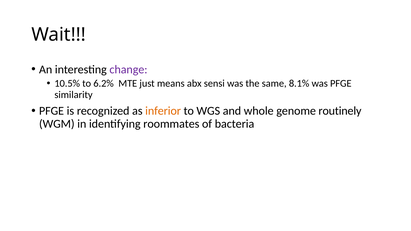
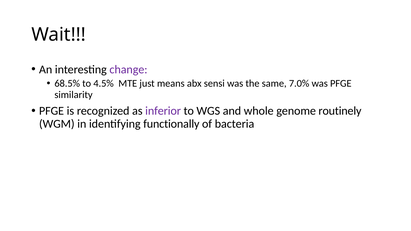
10.5%: 10.5% -> 68.5% (67, 84)
6.2%: 6.2% -> 4.5% (104, 84)
8.1%: 8.1% -> 7.0% (299, 84)
inferior colour: orange -> purple (163, 111)
roommates: roommates -> functionally (171, 124)
